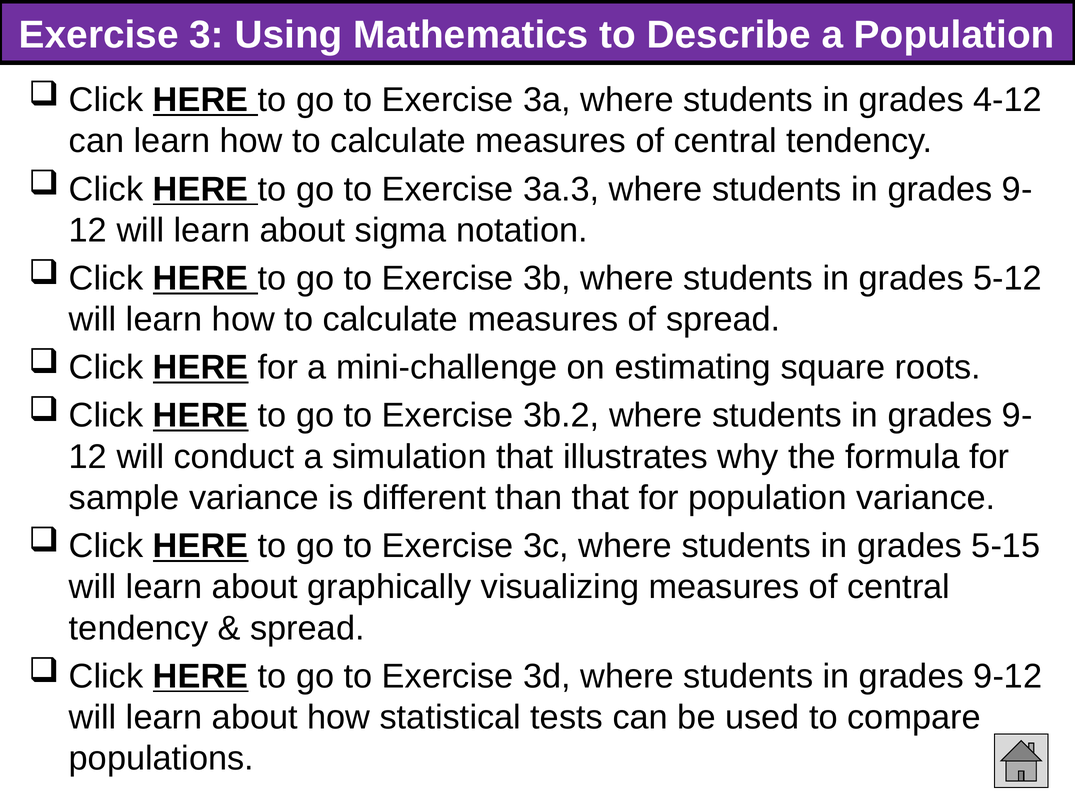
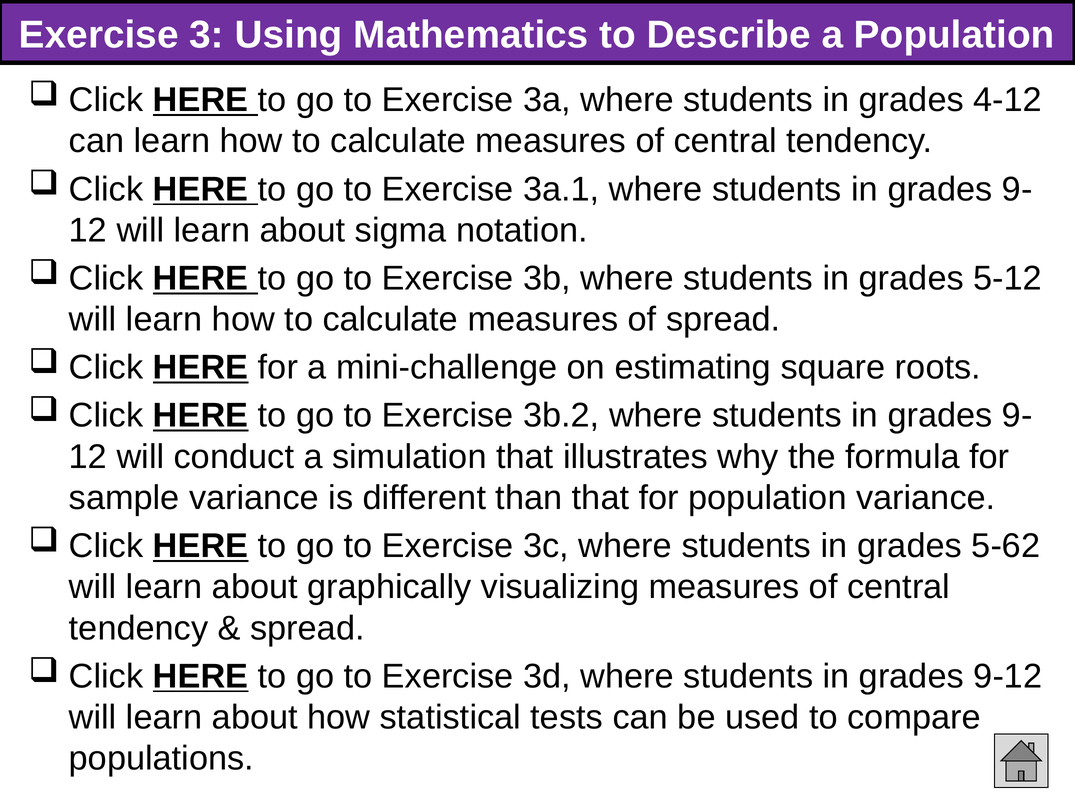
3a.3: 3a.3 -> 3a.1 (561, 189)
5-15: 5-15 -> 5-62 (1006, 546)
